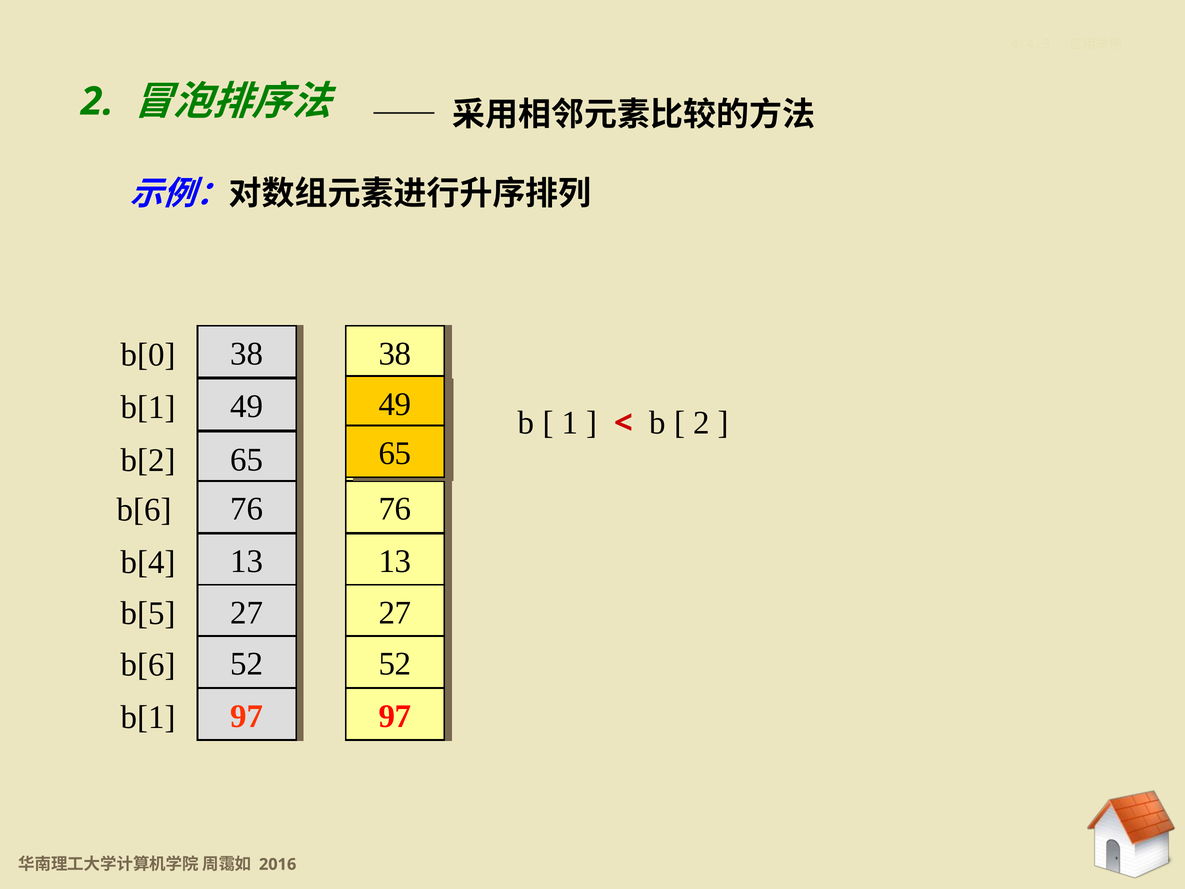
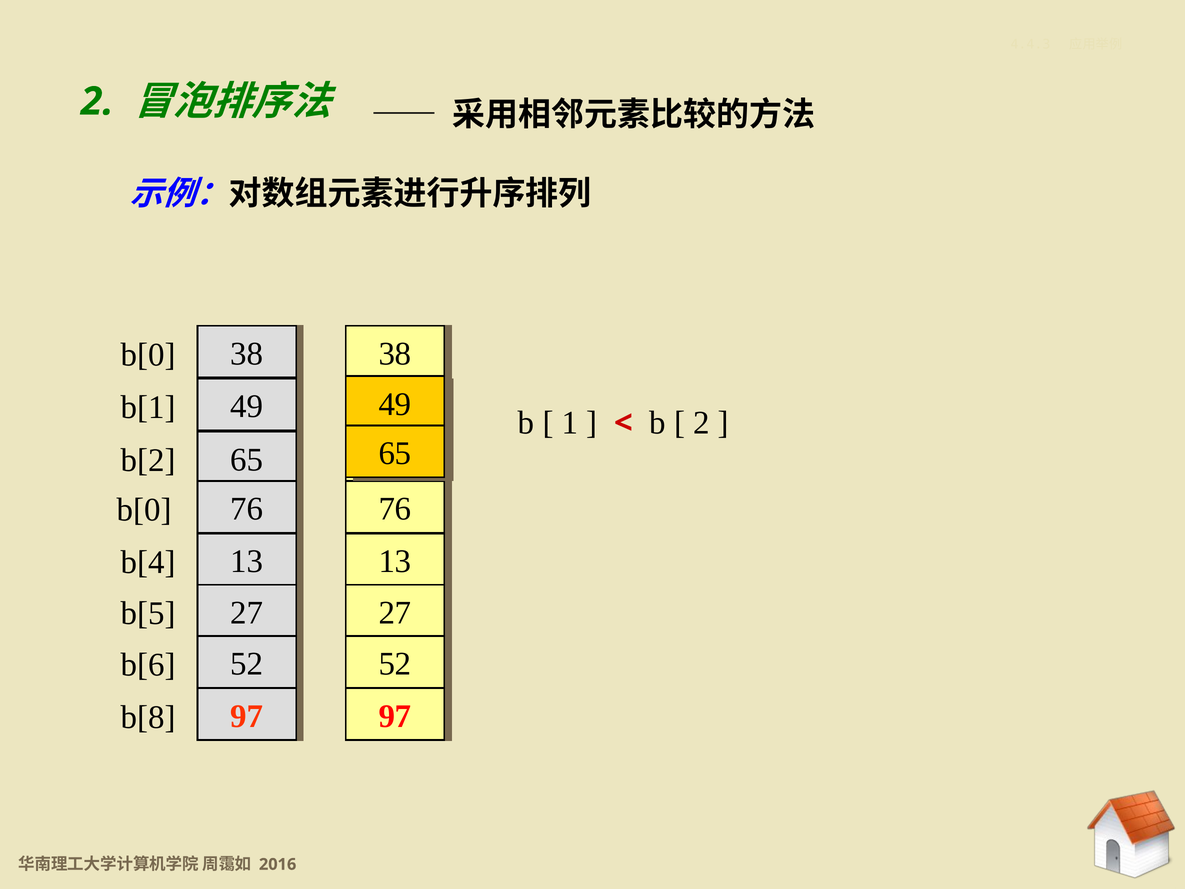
b[6: b[6 -> b[0 (144, 510)
b[1: b[1 -> b[8 (148, 717)
